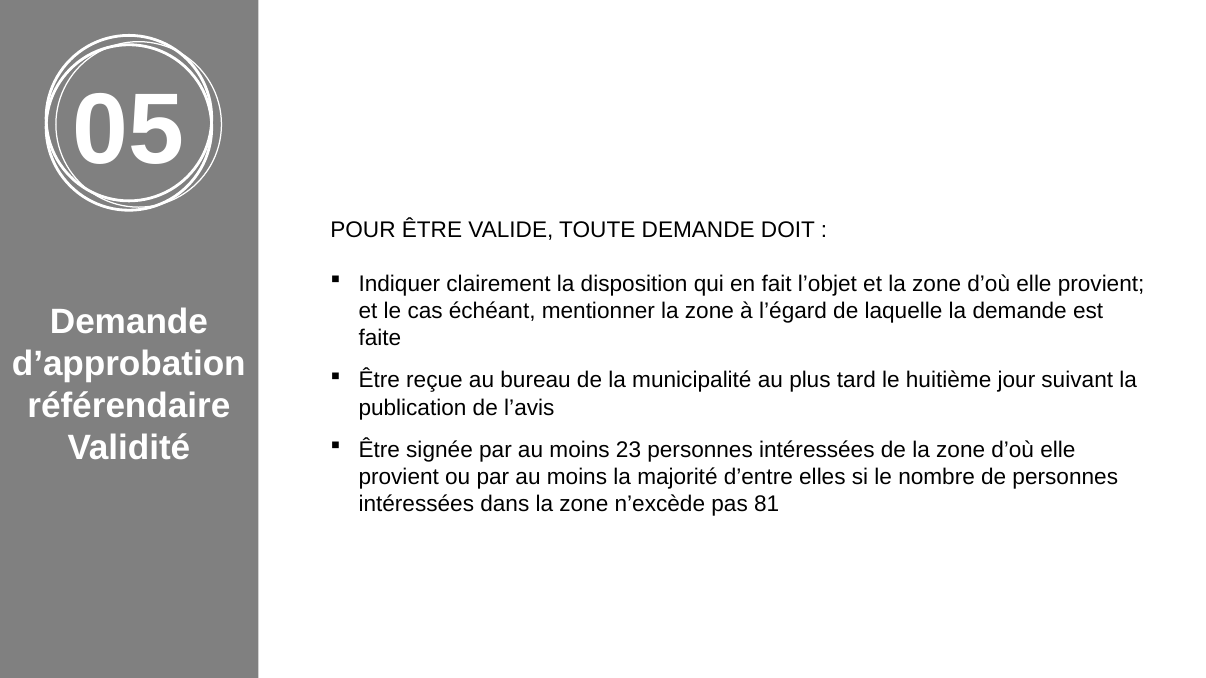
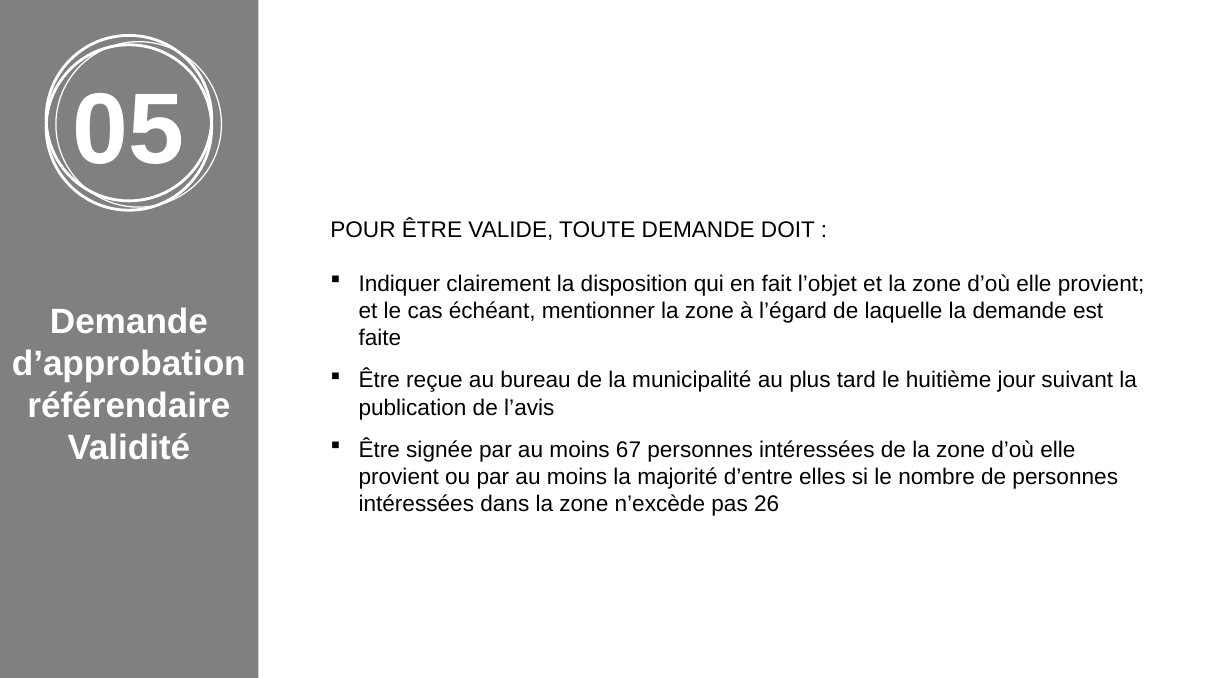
23: 23 -> 67 (629, 450)
81: 81 -> 26 (767, 504)
